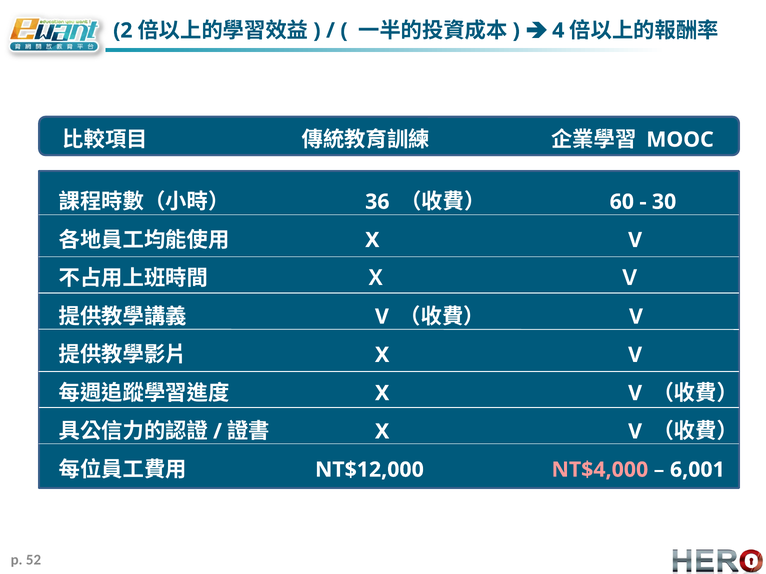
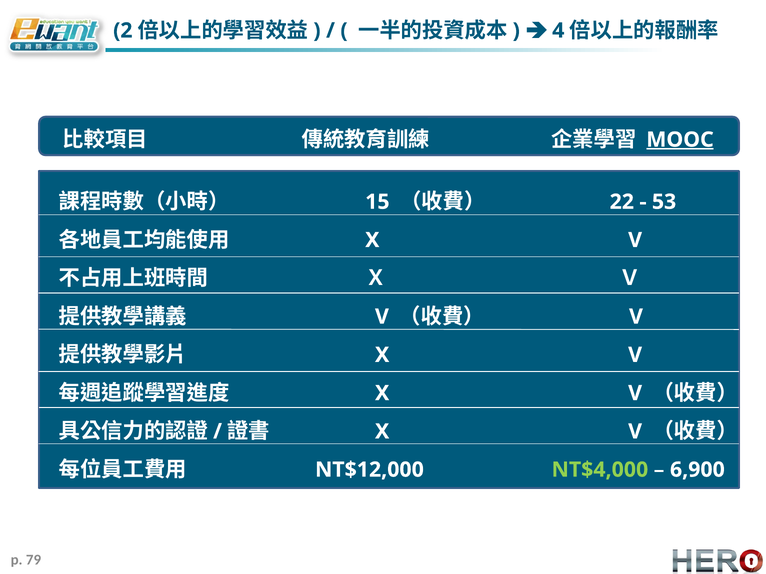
MOOC underline: none -> present (680, 140)
36: 36 -> 15 (377, 202)
60: 60 -> 22 (622, 202)
30: 30 -> 53 (664, 202)
NT$4,000 colour: pink -> light green (600, 470)
6,001: 6,001 -> 6,900 (697, 470)
52: 52 -> 79 (34, 560)
